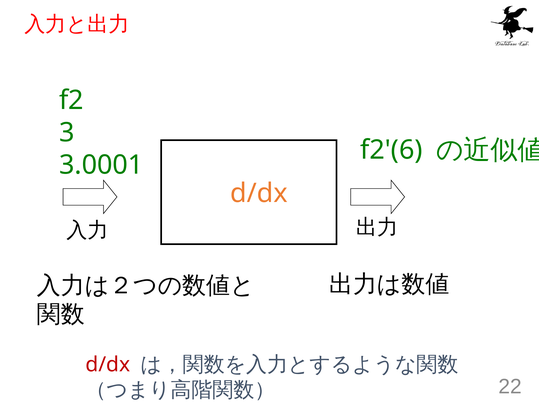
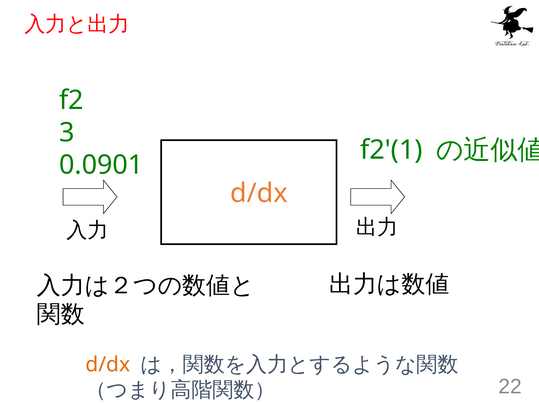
f2'(6: f2'(6 -> f2'(1 (391, 150)
3.0001: 3.0001 -> 0.0901 (101, 165)
d/dx colour: red -> orange (108, 365)
